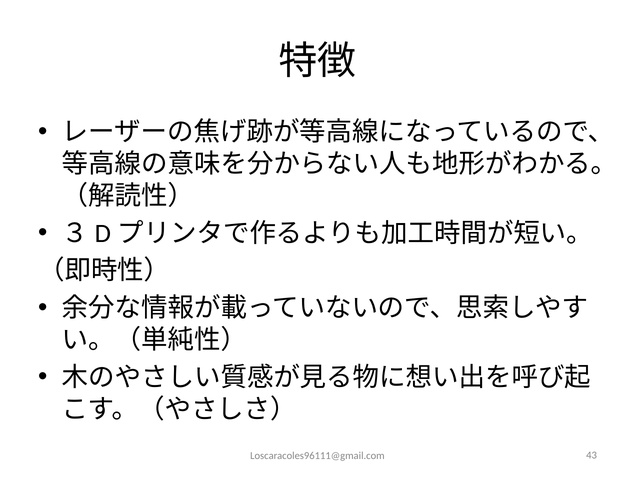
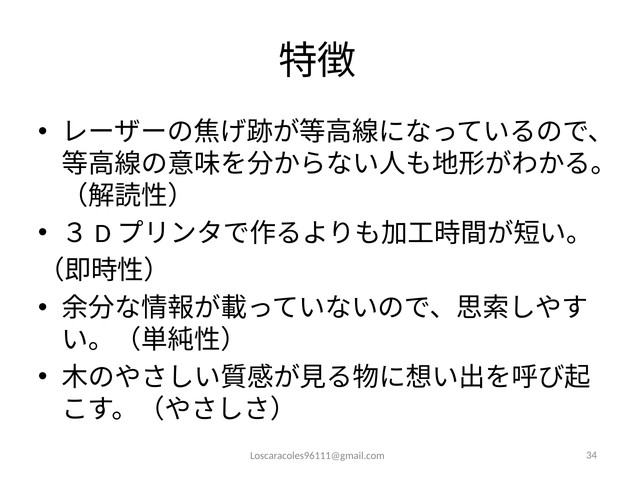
43: 43 -> 34 (592, 455)
